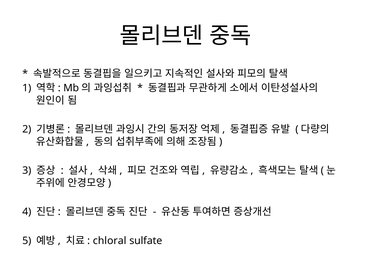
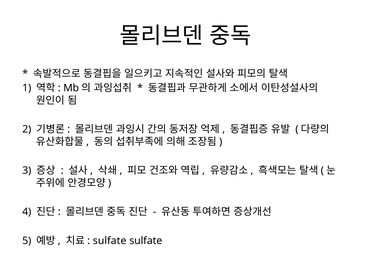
chloral: chloral -> sulfate (110, 241)
